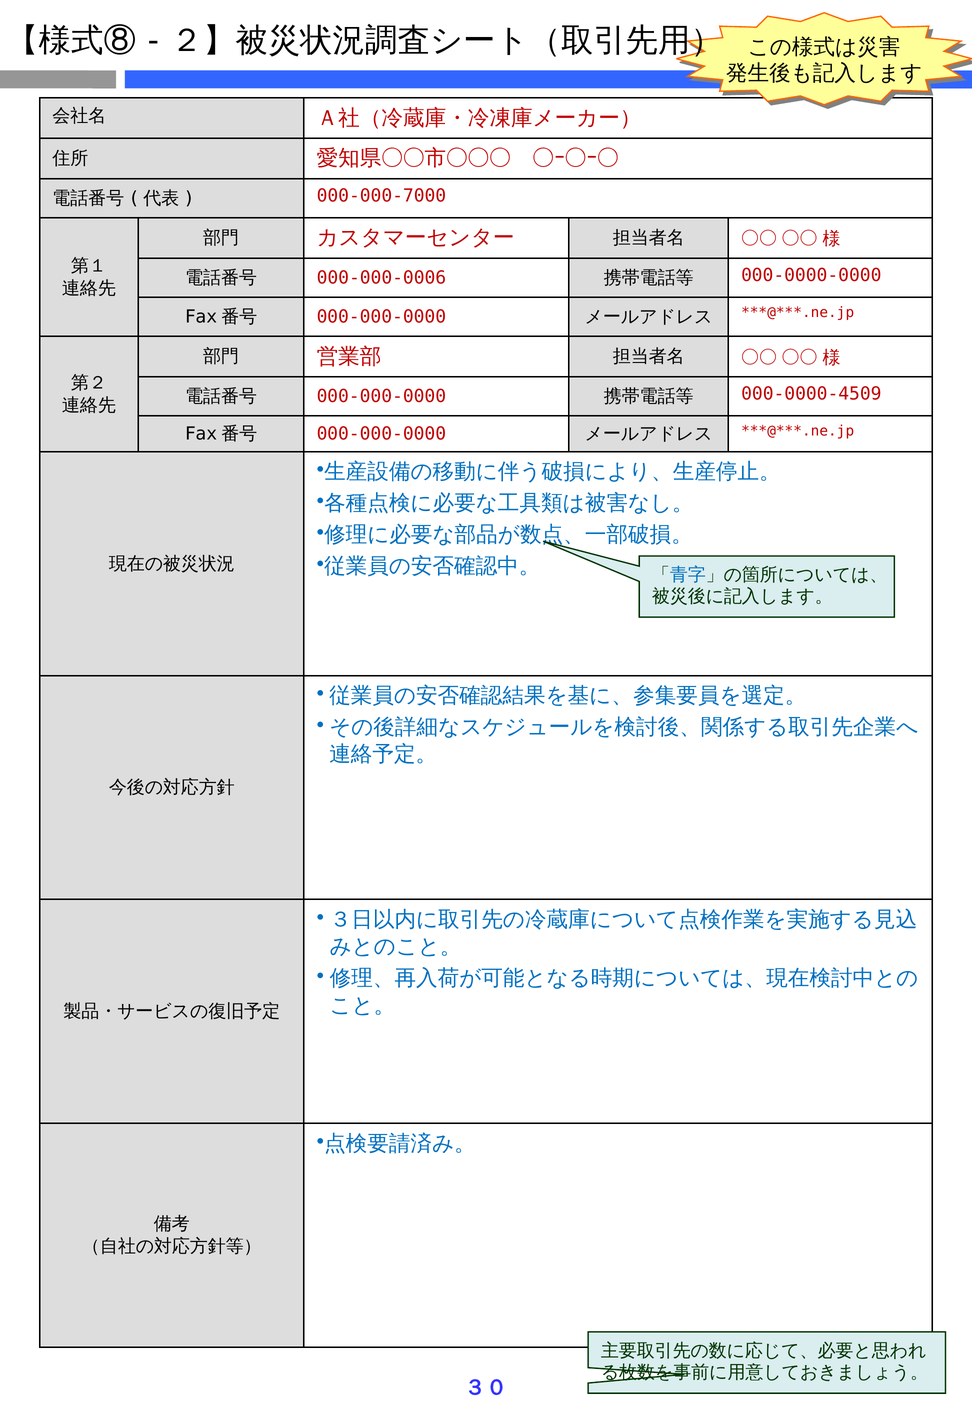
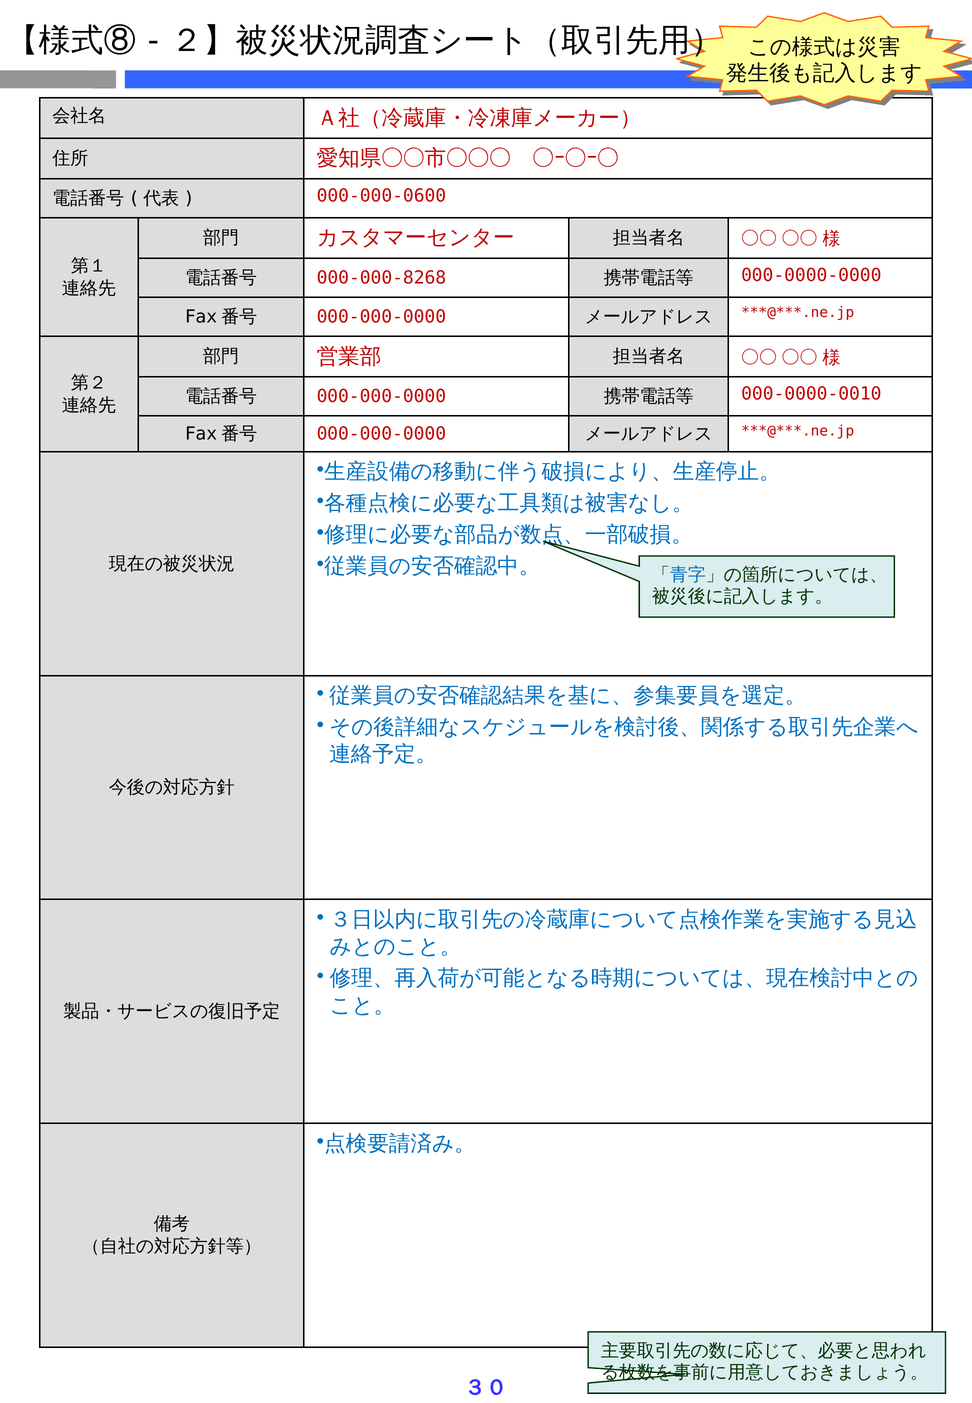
000-000-7000: 000-000-7000 -> 000-000-0600 (381, 196)
000-000-0006: 000-000-0006 -> 000-000-8268 (381, 278)
000-0000-4509: 000-0000-4509 -> 000-0000-0010 (811, 394)
